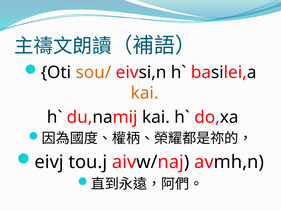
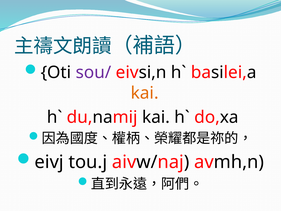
sou/ colour: orange -> purple (93, 72)
